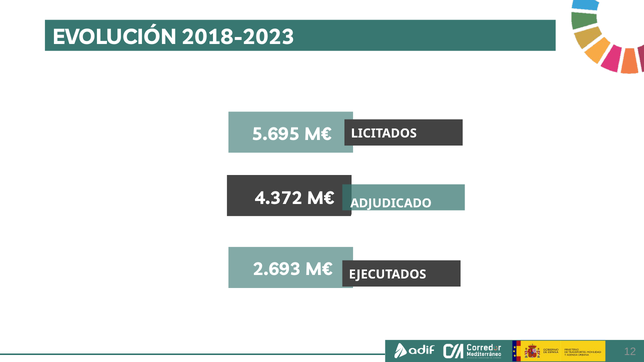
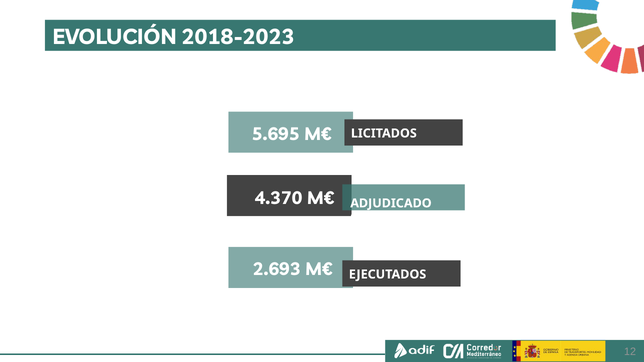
4.372: 4.372 -> 4.370 (279, 198)
